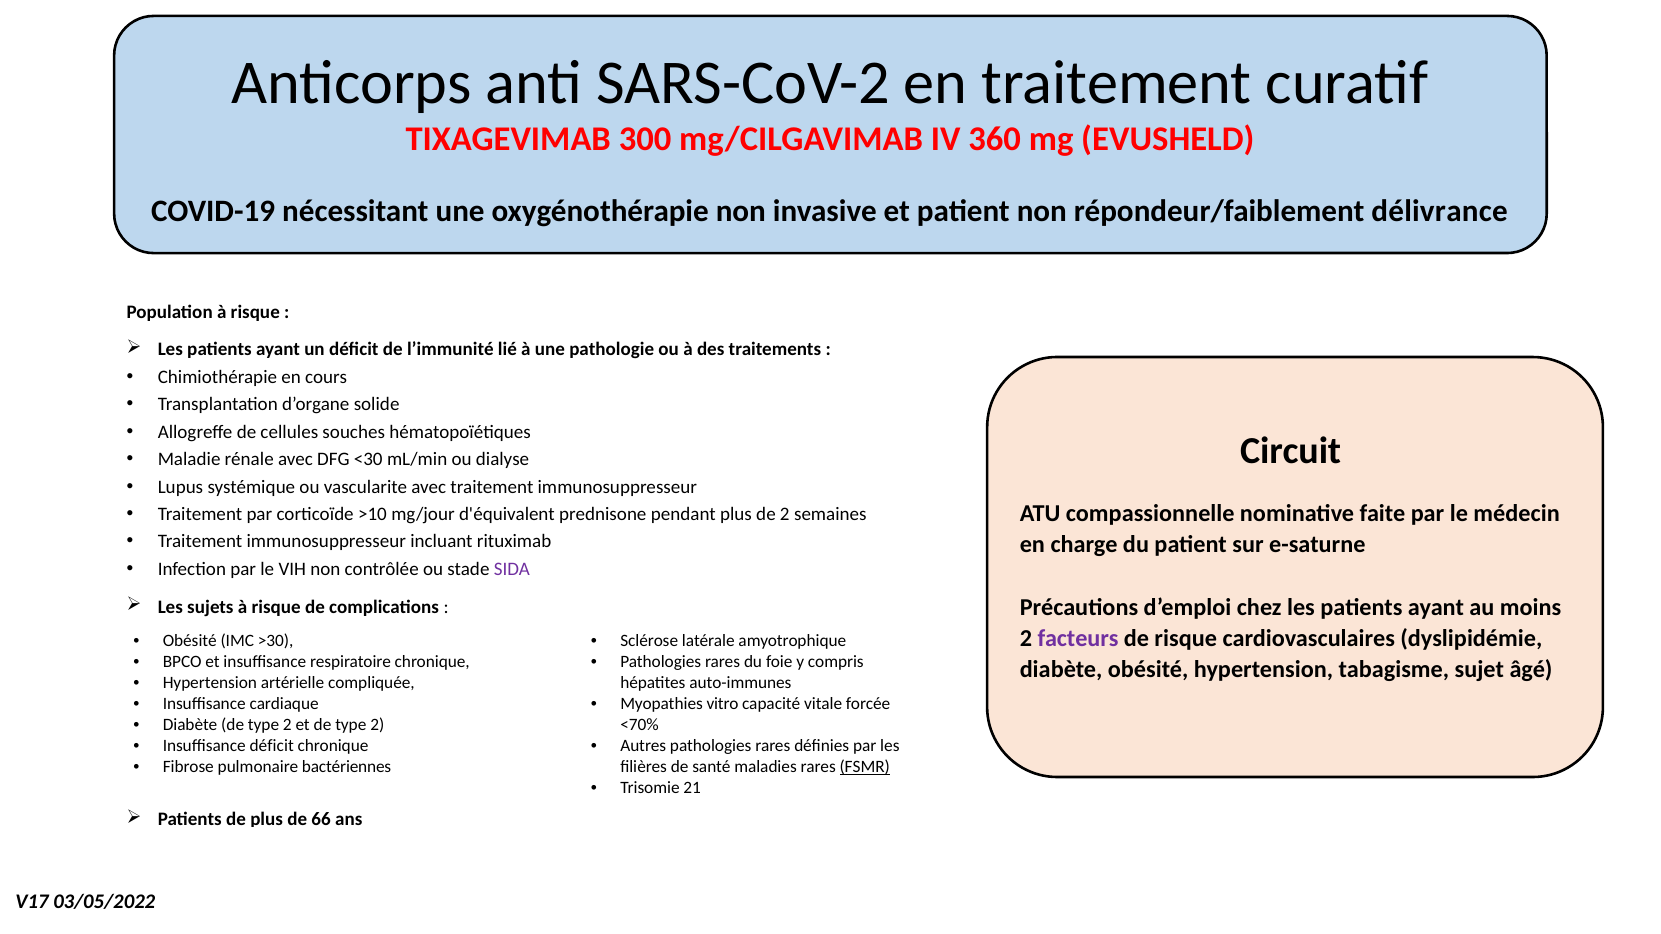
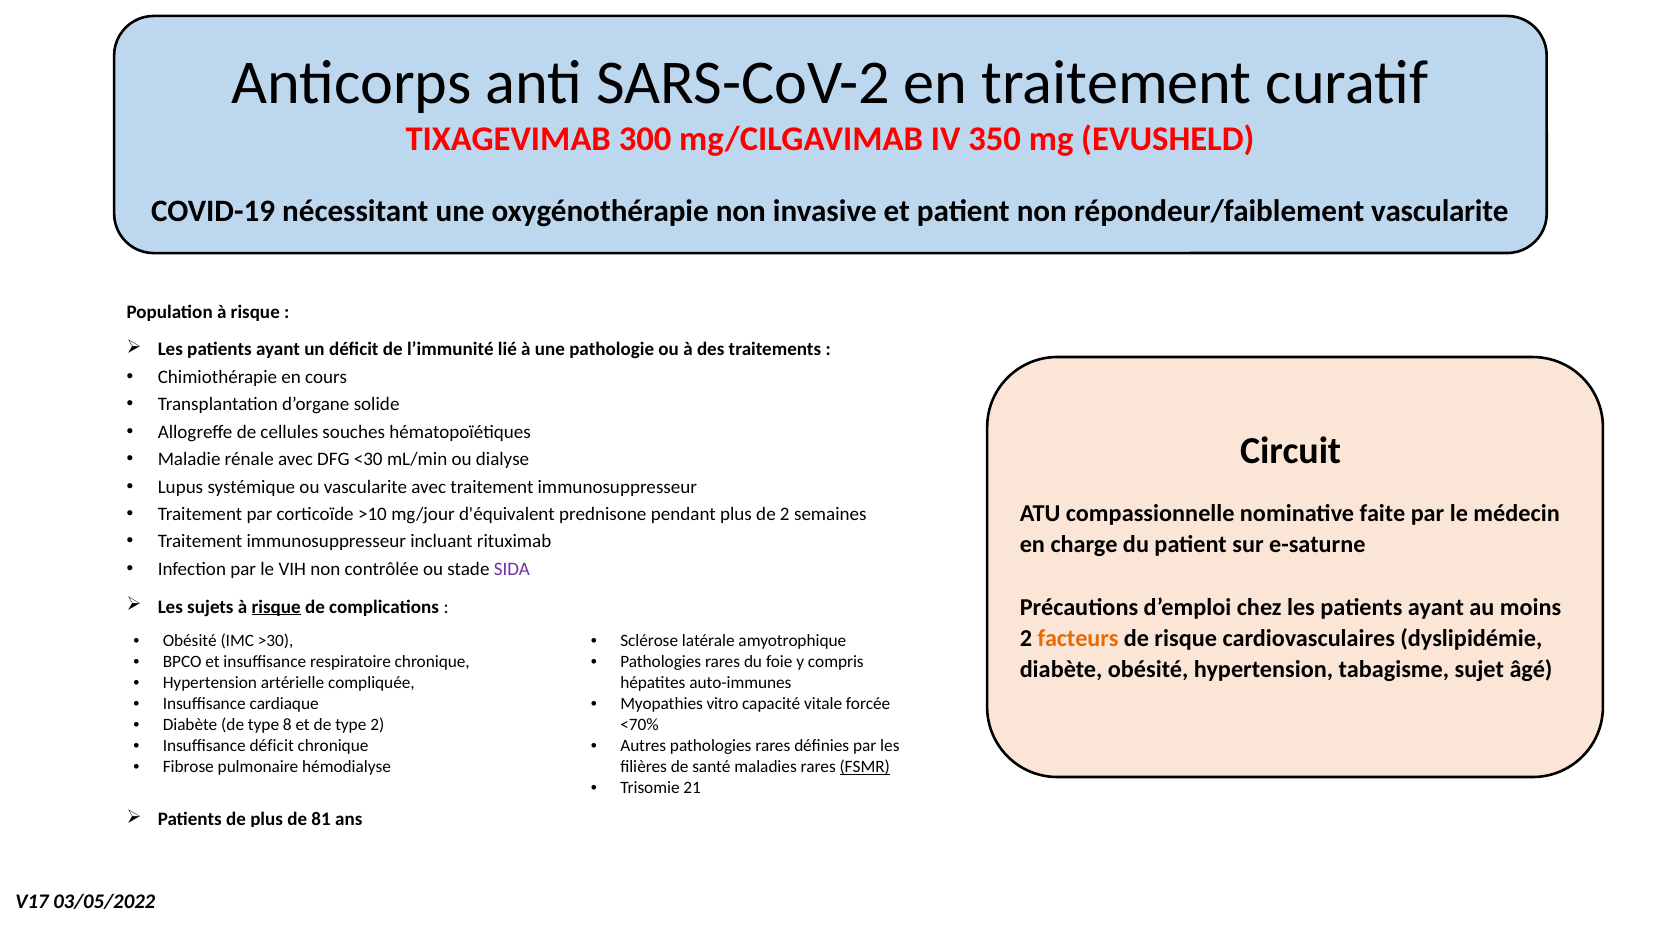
360: 360 -> 350 (995, 139)
répondeur/faiblement délivrance: délivrance -> vascularite (1440, 211)
risque underline: none -> present (276, 607)
facteurs colour: purple -> orange (1078, 638)
Diabète de type 2: 2 -> 8 (287, 725)
bactériennes: bactériennes -> hémodialyse (347, 767)
66: 66 -> 81 (321, 820)
